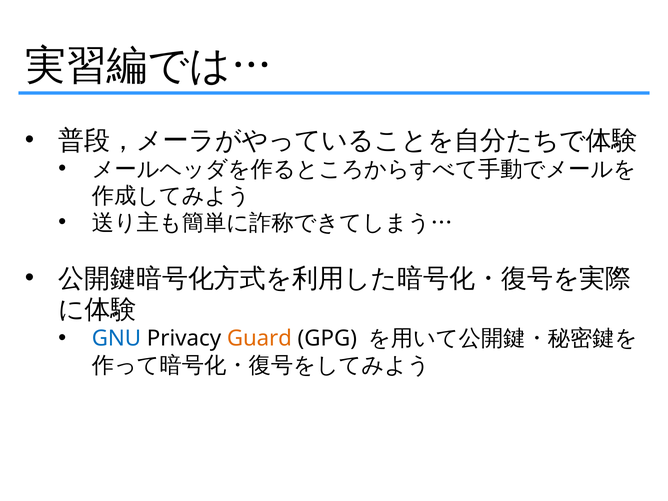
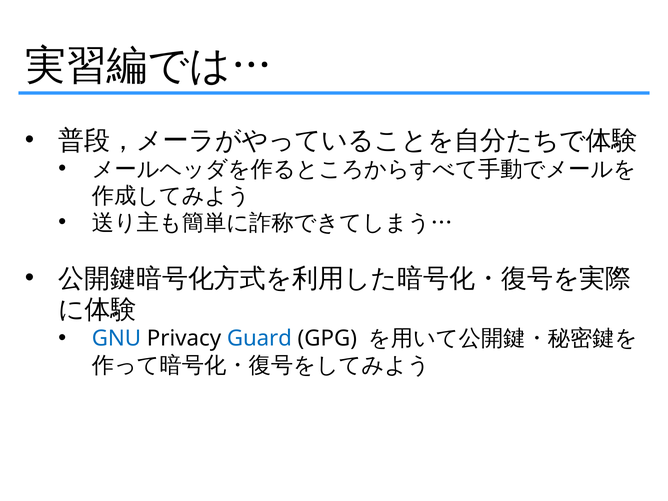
Guard colour: orange -> blue (259, 338)
